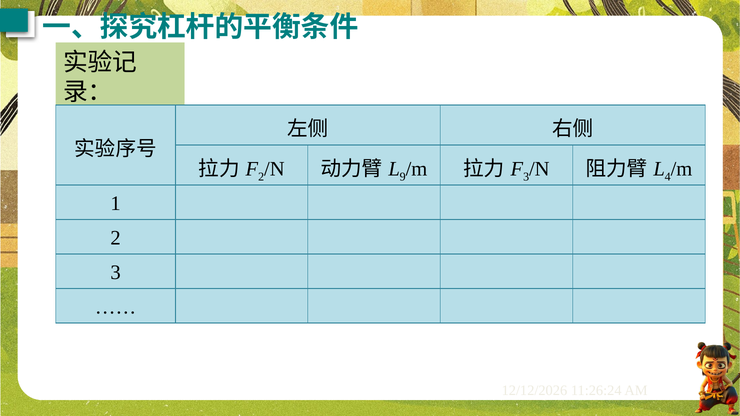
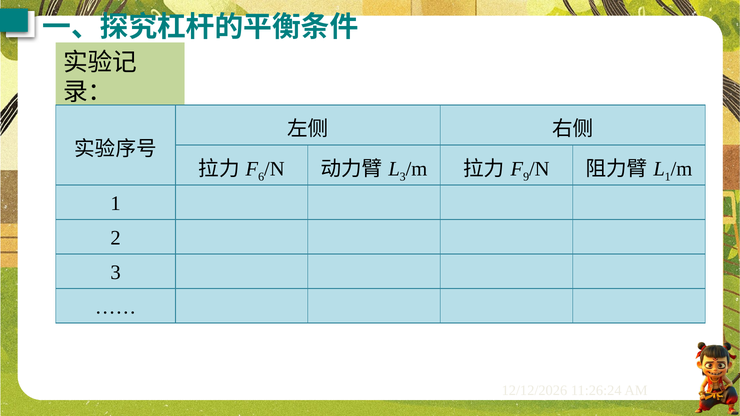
2: 2 -> 6 (261, 177)
9: 9 -> 3 (403, 177)
3: 3 -> 9 (526, 177)
4: 4 -> 1 (668, 177)
